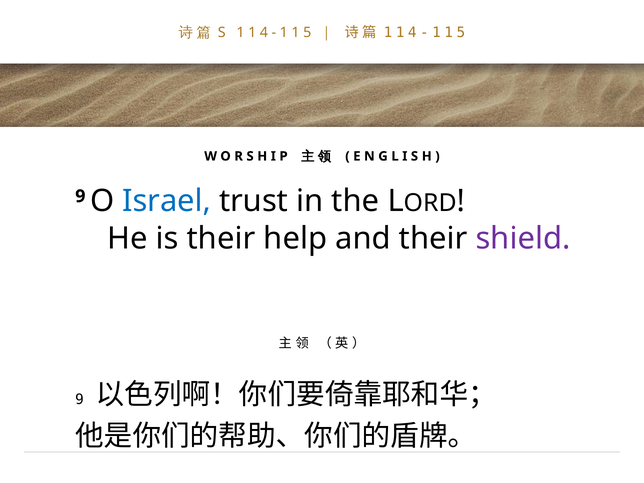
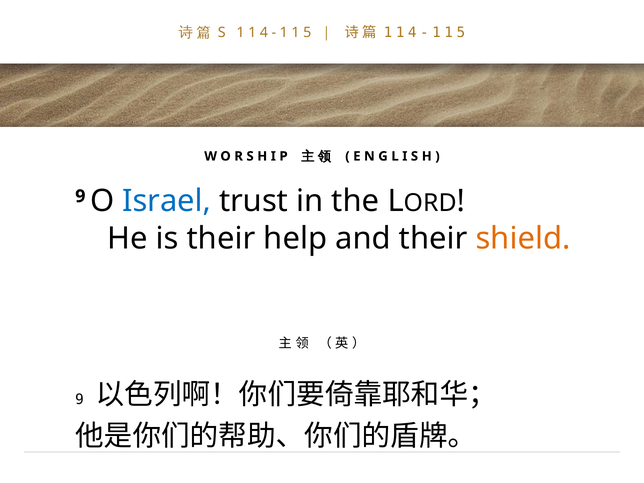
shield colour: purple -> orange (523, 238)
